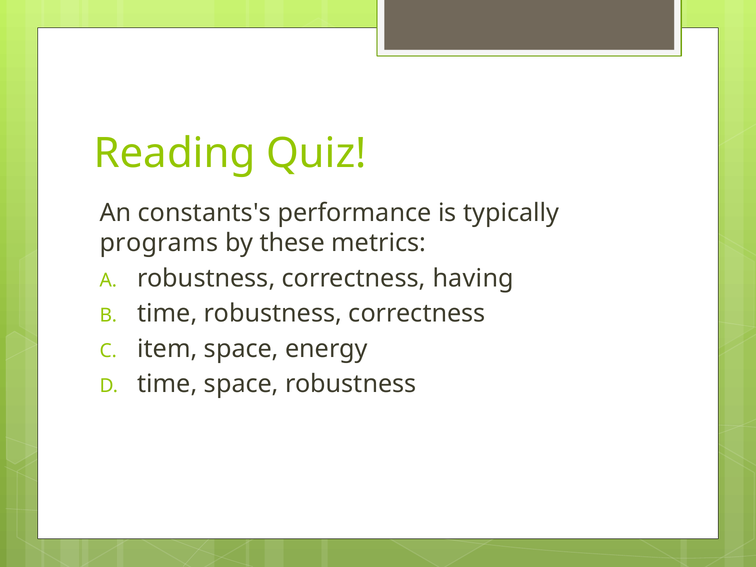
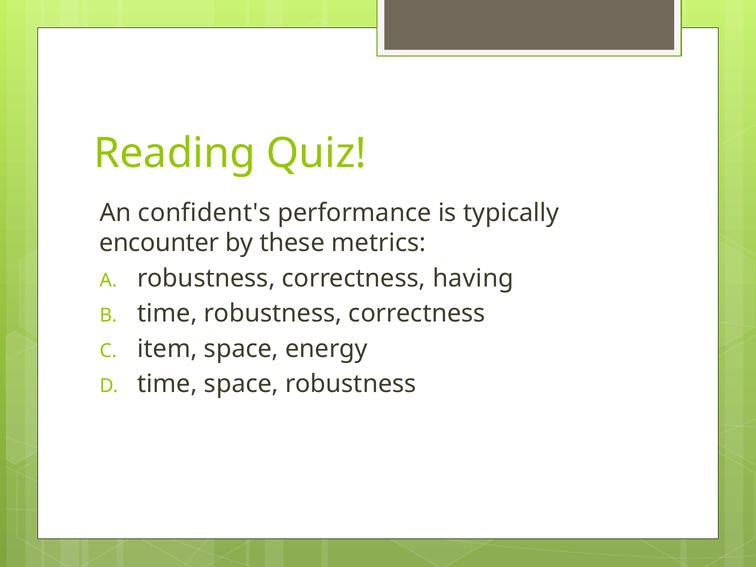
constants's: constants's -> confident's (204, 213)
programs: programs -> encounter (159, 243)
